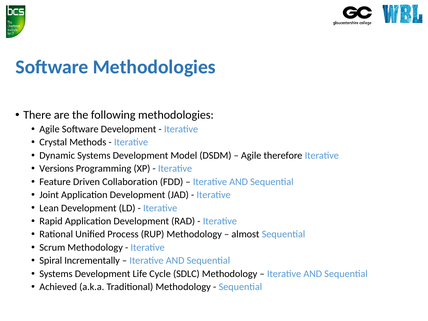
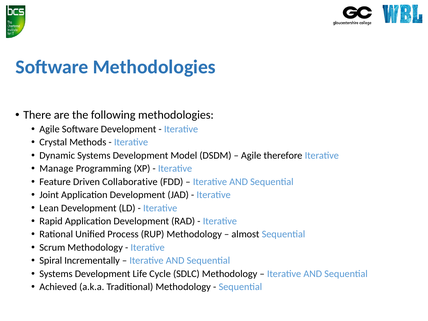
Versions: Versions -> Manage (56, 169)
Collaboration: Collaboration -> Collaborative (130, 182)
